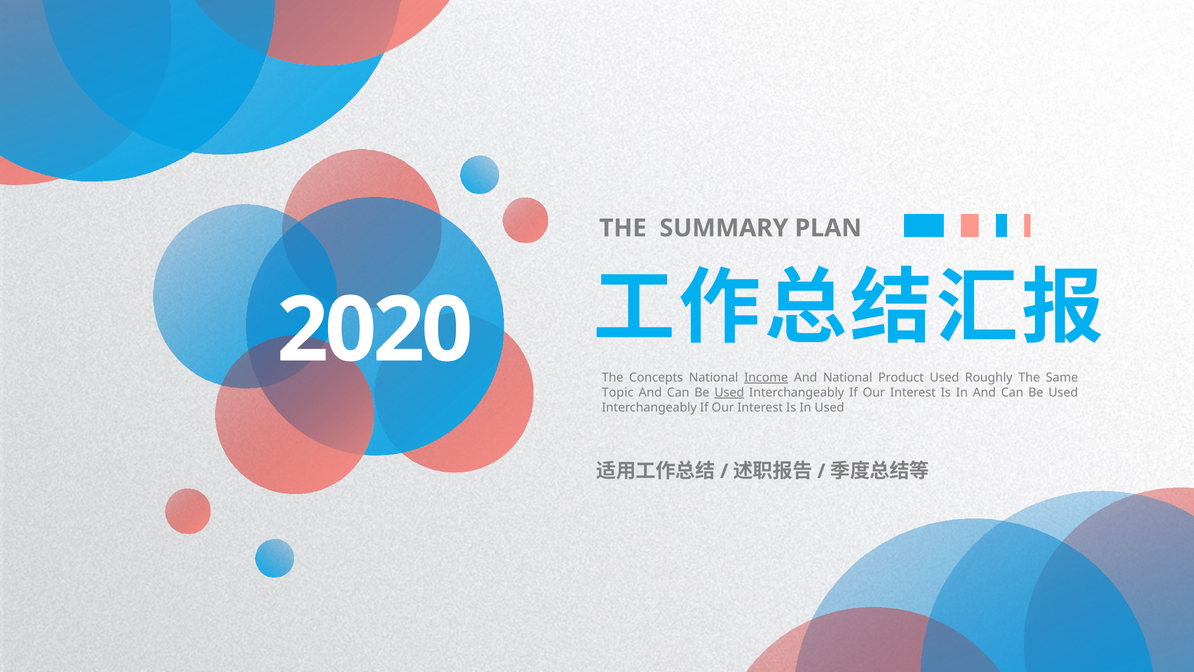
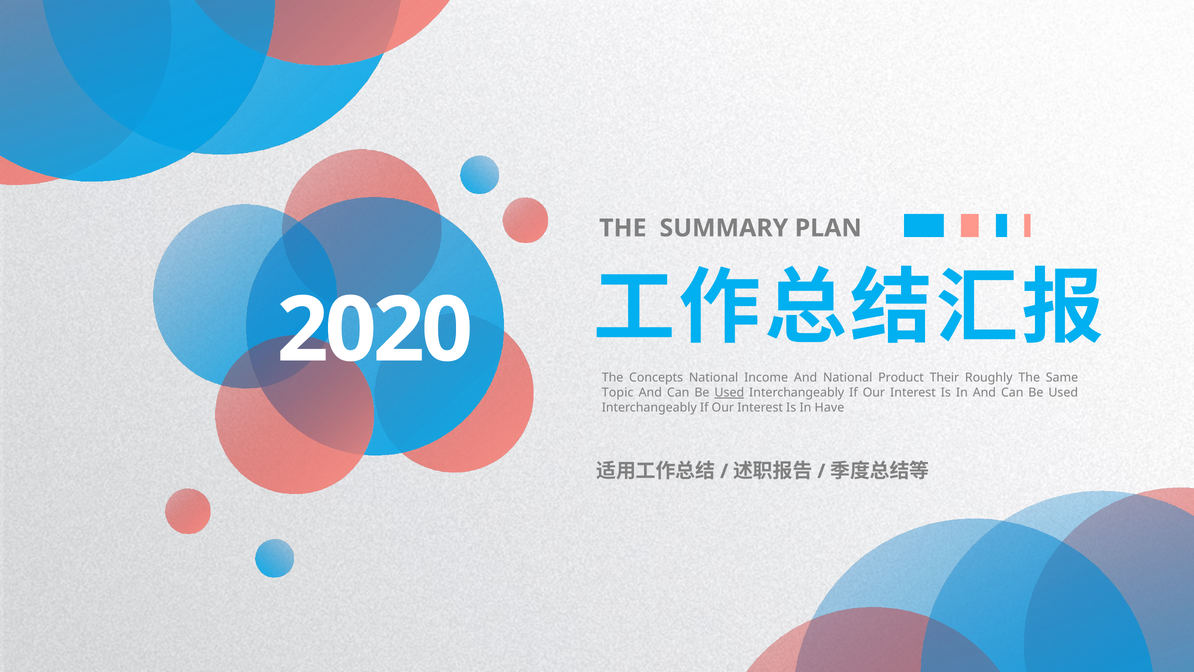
Income underline: present -> none (766, 378)
Product Used: Used -> Their (944, 378)
In Used: Used -> Have (829, 407)
